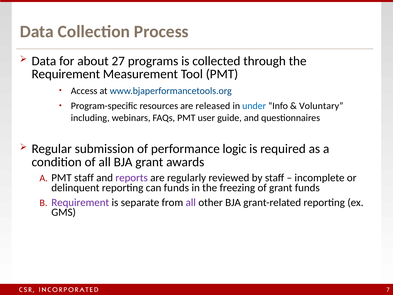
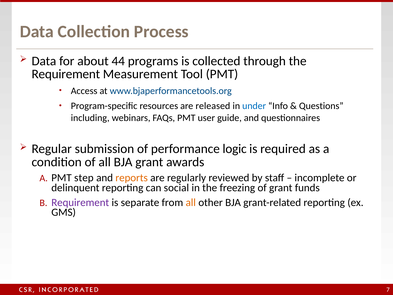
27: 27 -> 44 (118, 61)
Voluntary: Voluntary -> Questions (321, 106)
PMT staff: staff -> step (84, 178)
reports colour: purple -> orange (132, 178)
can funds: funds -> social (176, 188)
all colour: purple -> orange (191, 202)
